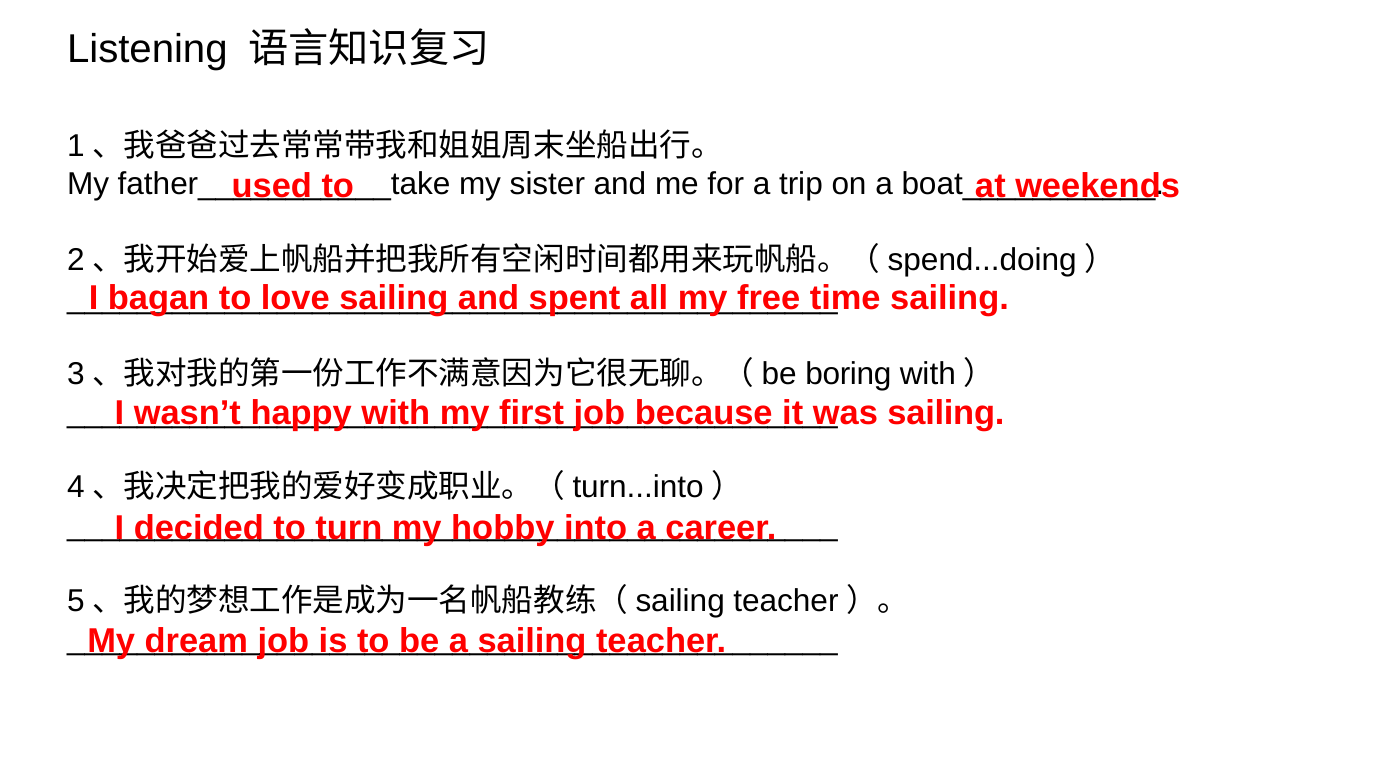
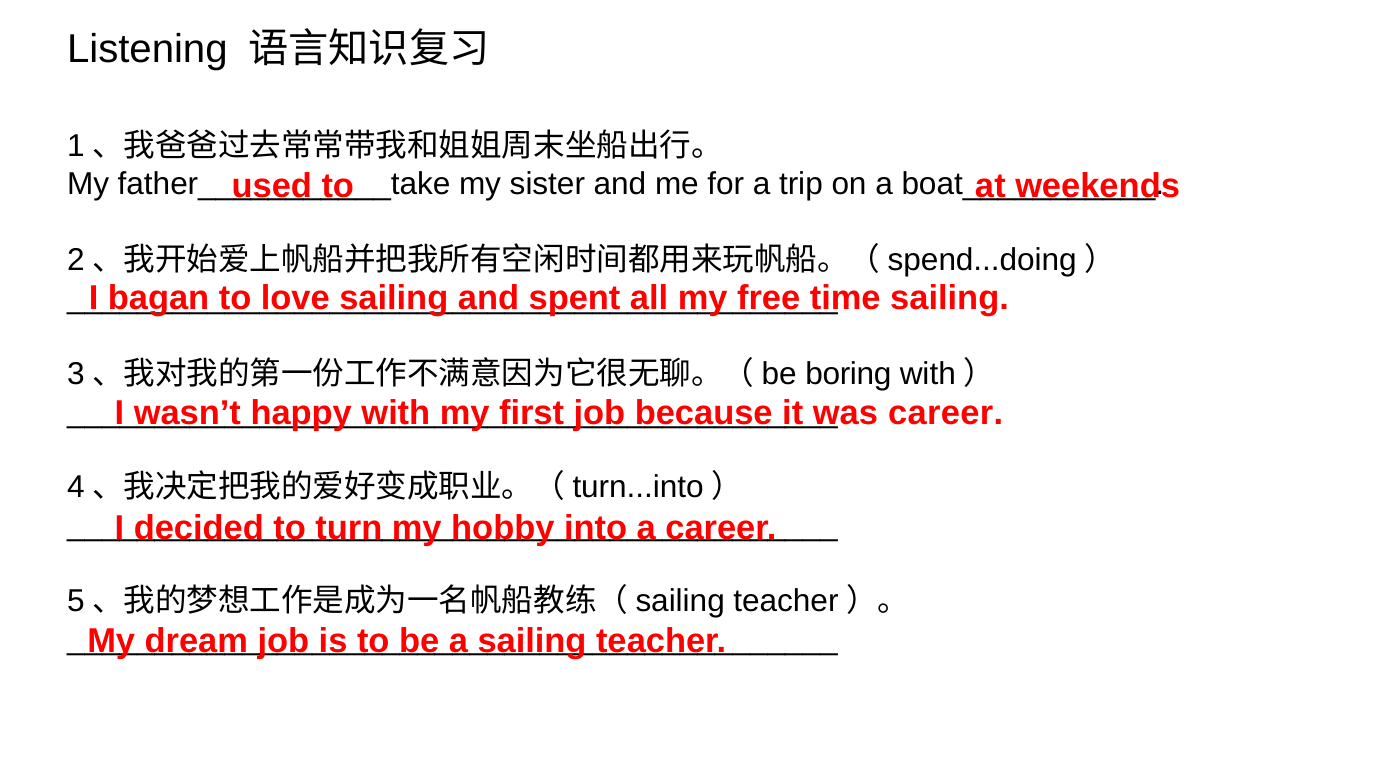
was sailing: sailing -> career (946, 413)
